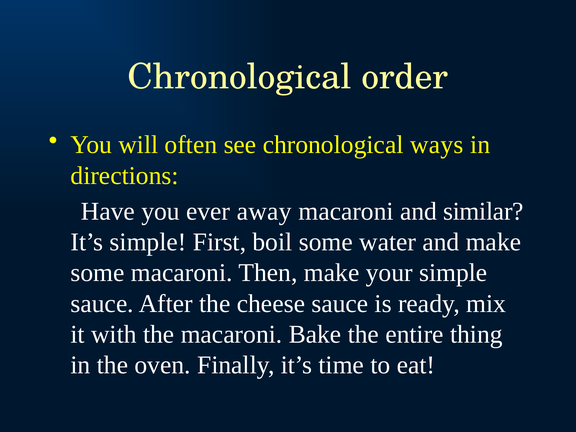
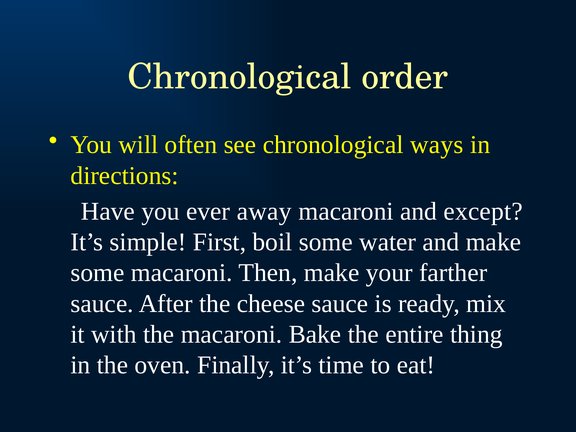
similar: similar -> except (483, 211)
your simple: simple -> farther (453, 273)
